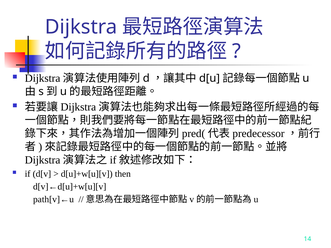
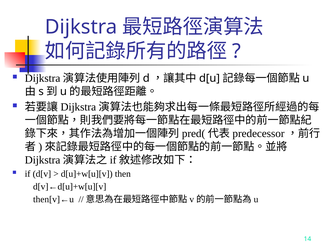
path[v]←u: path[v]←u -> then[v]←u (53, 200)
